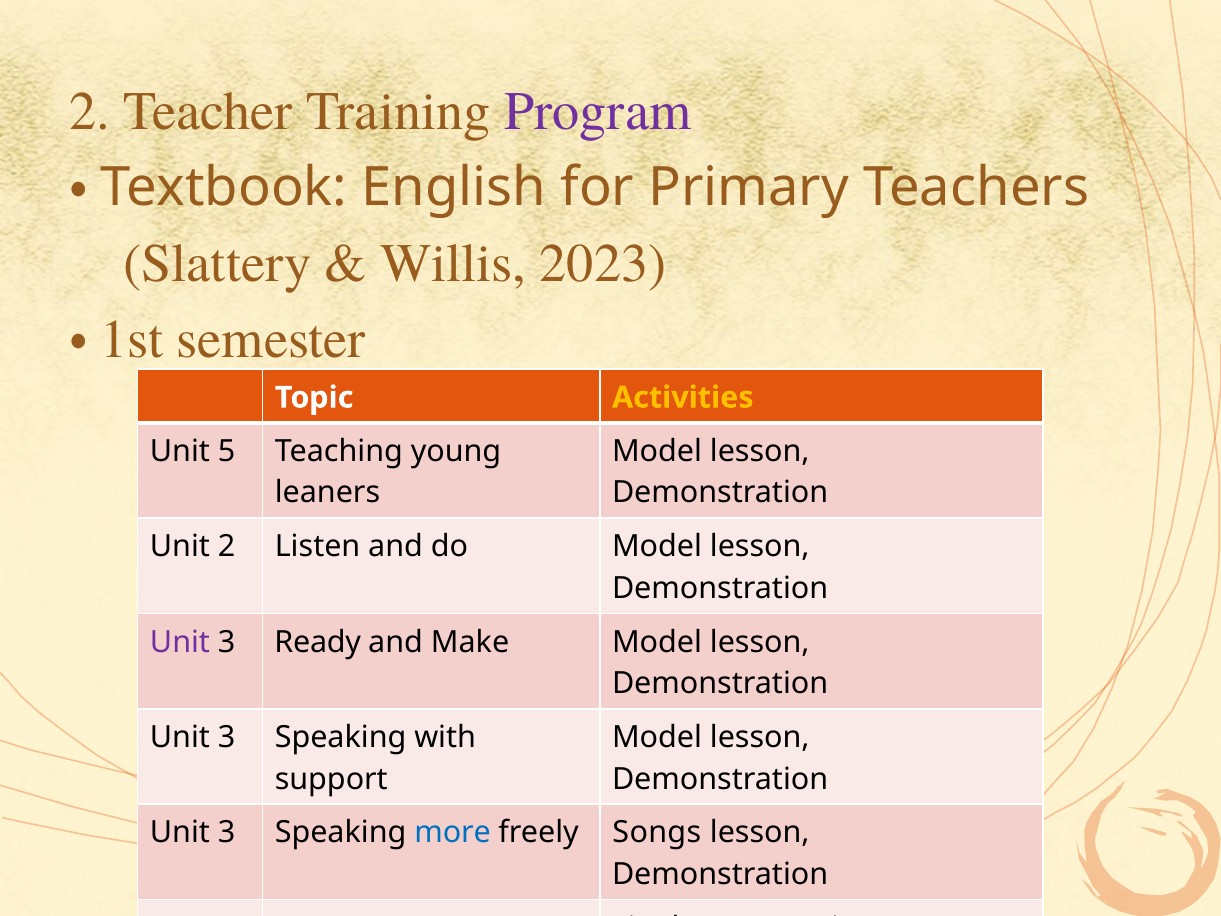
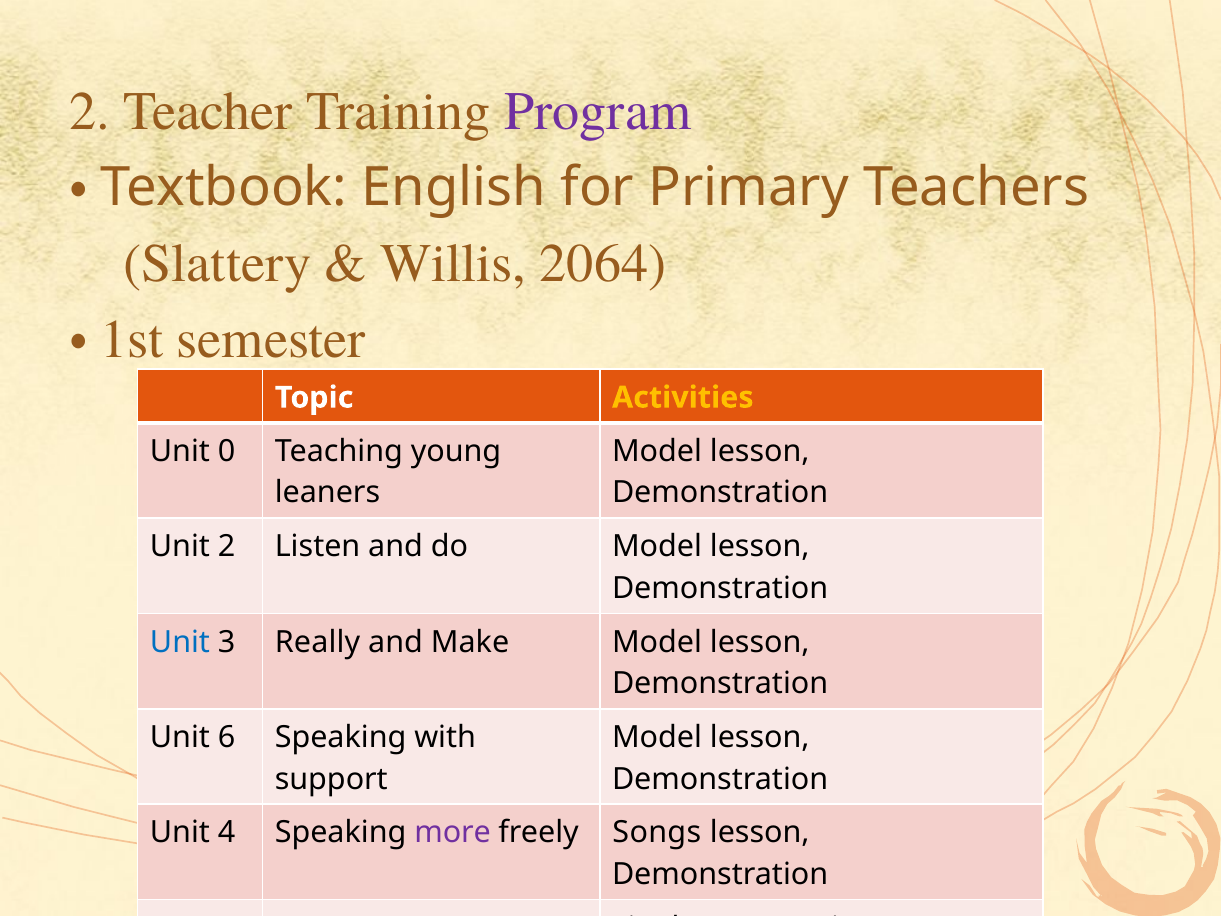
2023: 2023 -> 2064 (603, 264)
5: 5 -> 0 (227, 451)
Unit colour: purple -> blue (180, 642)
Ready: Ready -> Really (317, 642)
3: 3 -> 6 (227, 737)
3: 3 -> 4 (227, 833)
more colour: blue -> purple (453, 833)
